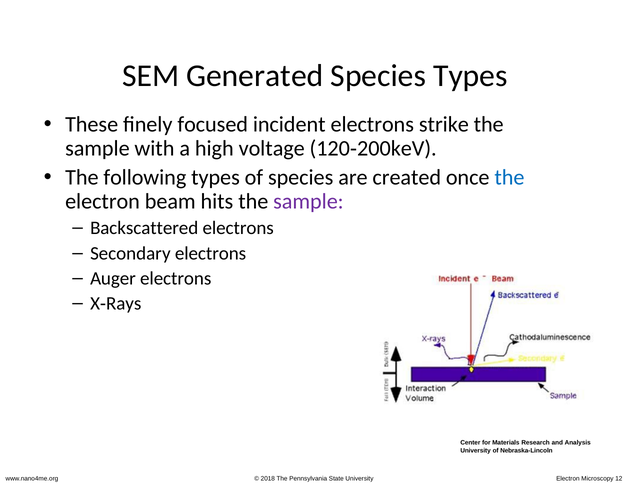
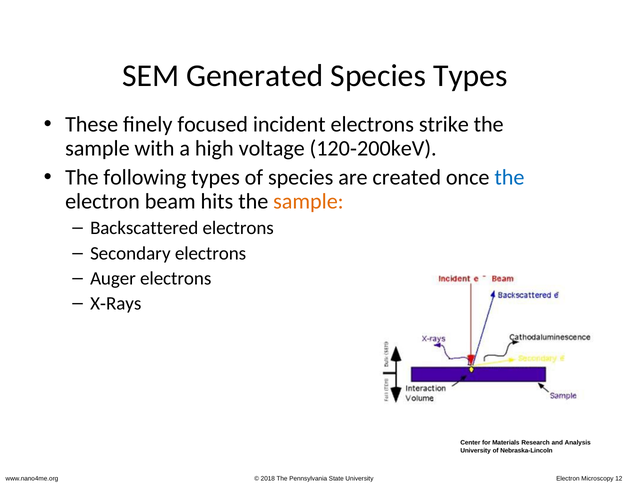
sample colour: purple -> orange (308, 202)
